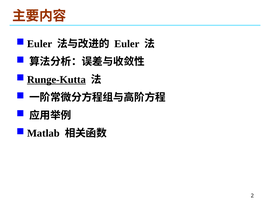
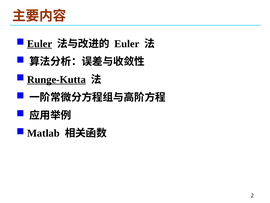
Euler underline: none -> present (40, 44)
